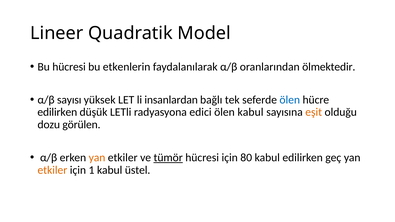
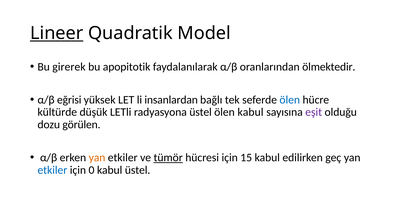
Lineer underline: none -> present (57, 33)
Bu hücresi: hücresi -> girerek (69, 67)
etkenlerin: etkenlerin -> apopitotik (127, 67)
sayısı: sayısı -> eğrisi (69, 100)
edilirken: edilirken -> kültürde (57, 112)
radyasyona edici: edici -> üstel (201, 112)
eşit colour: orange -> purple (314, 112)
80: 80 -> 15 (246, 158)
etkiler colour: orange -> blue (52, 170)
1: 1 -> 0 (92, 170)
